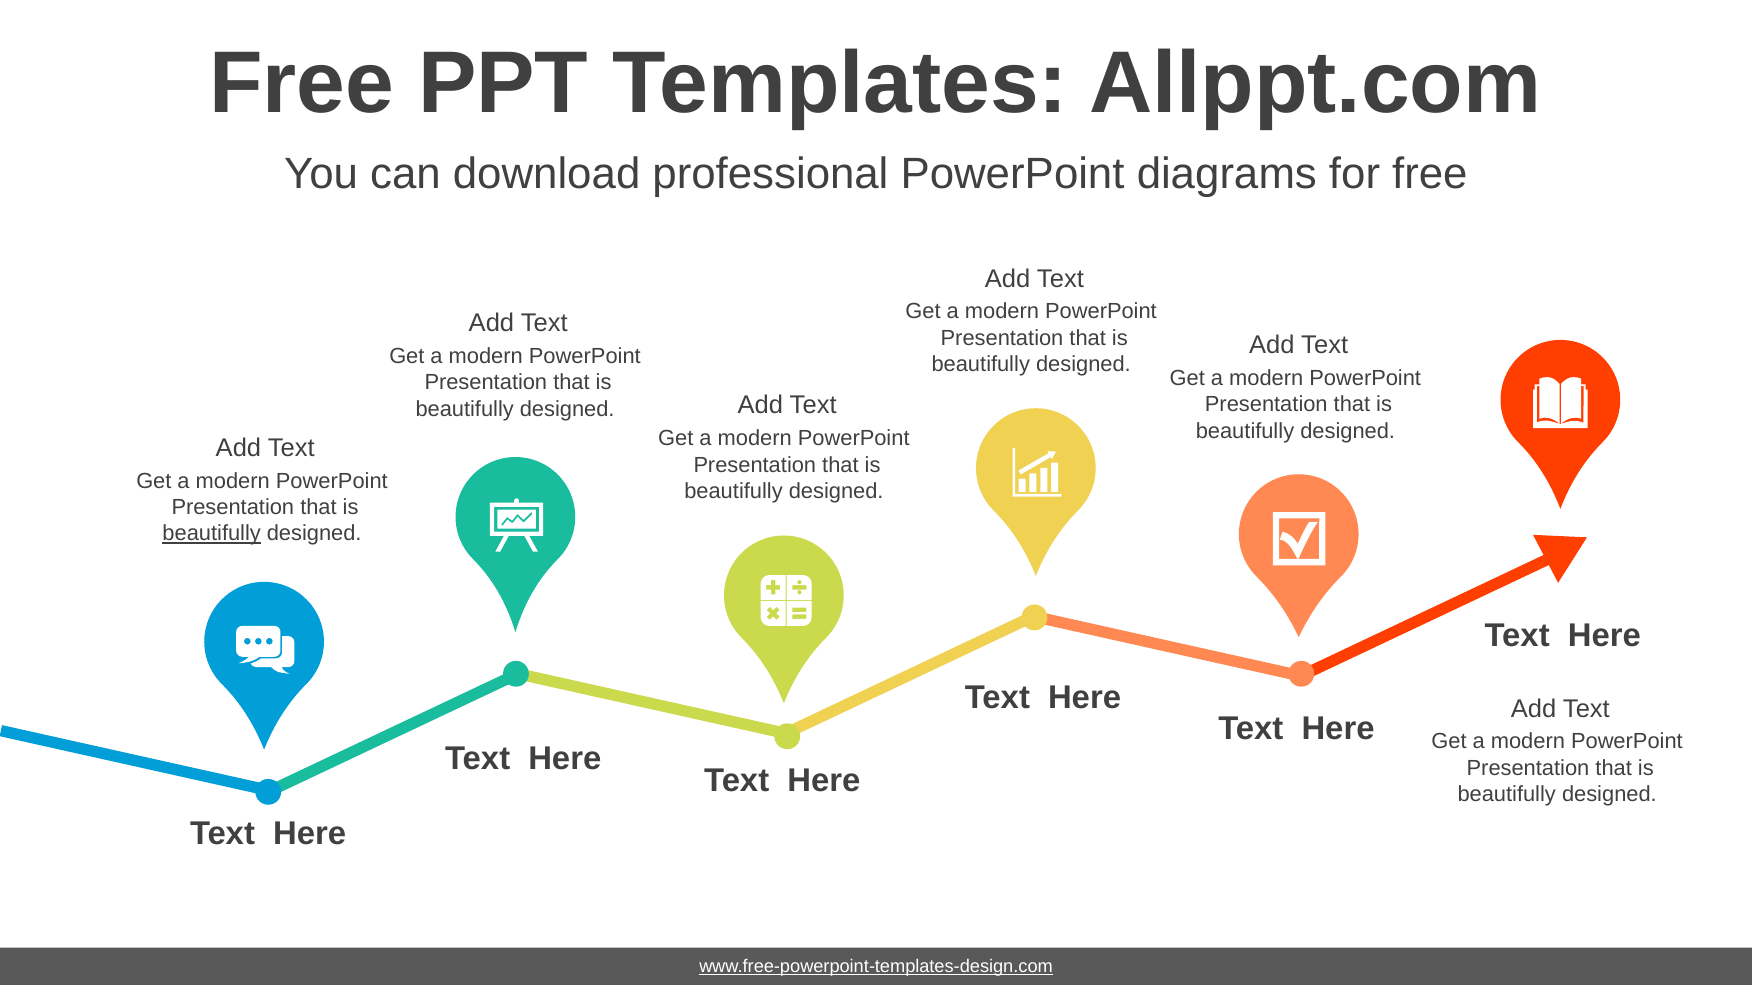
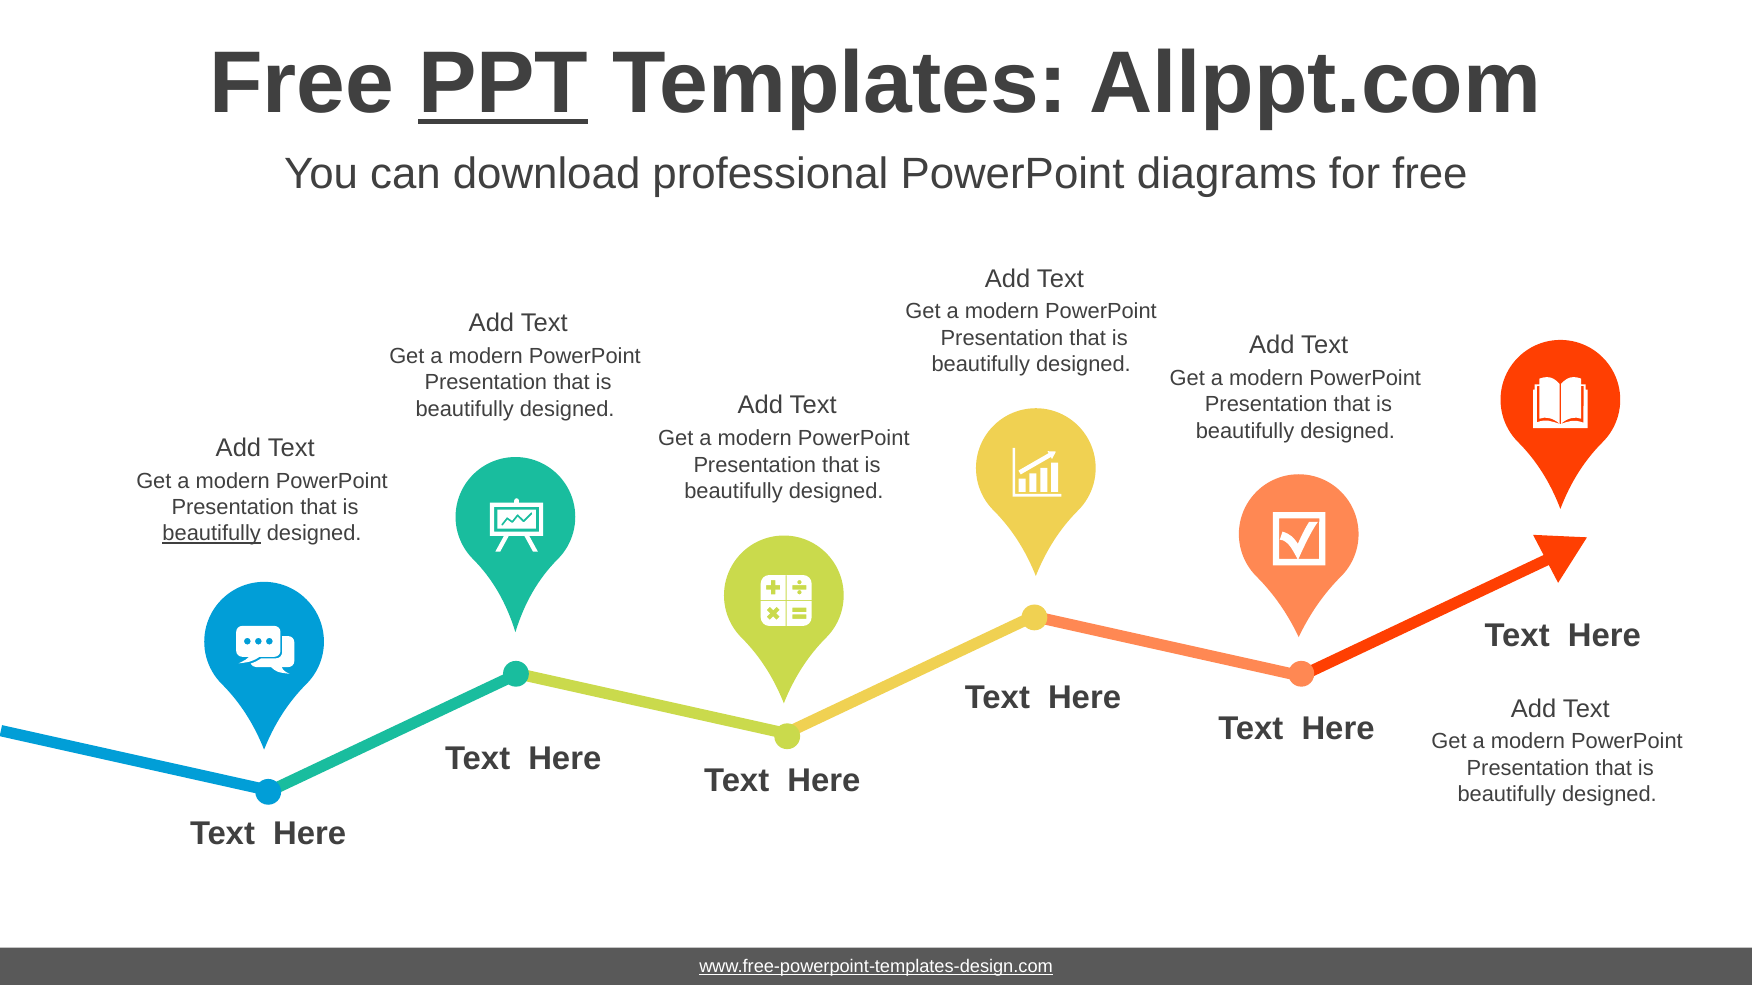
PPT underline: none -> present (503, 84)
